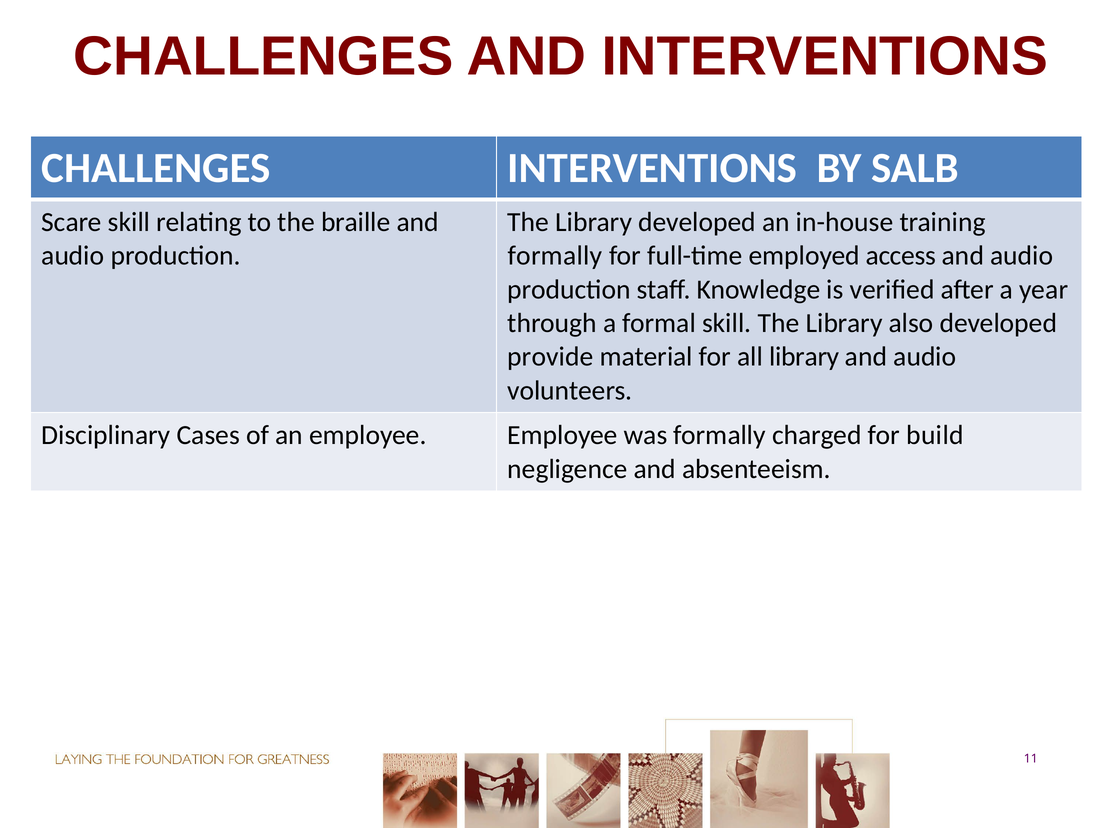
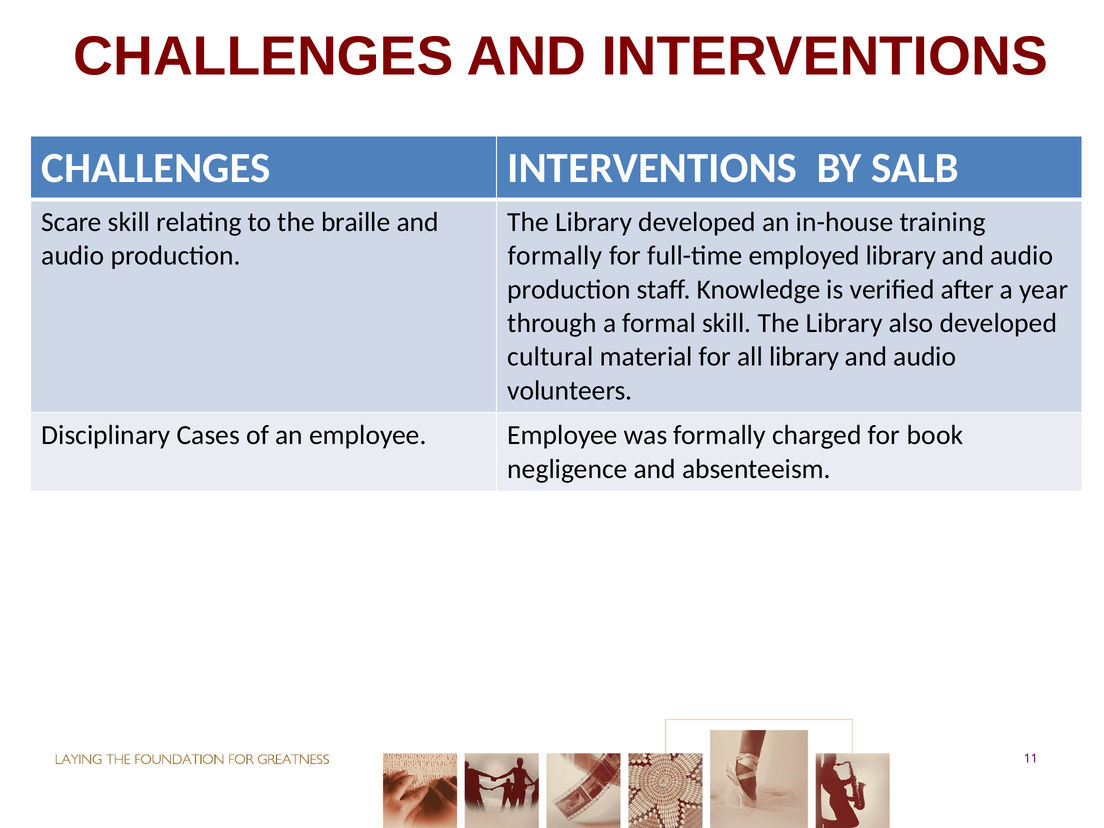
employed access: access -> library (901, 256)
provide: provide -> cultural (550, 357)
build: build -> book (935, 435)
